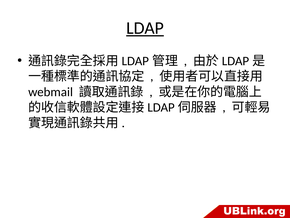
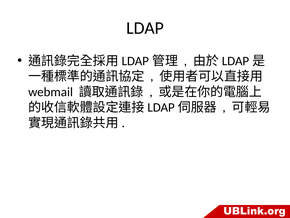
LDAP underline: present -> none (145, 28)
